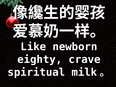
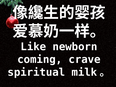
eighty: eighty -> coming (40, 59)
